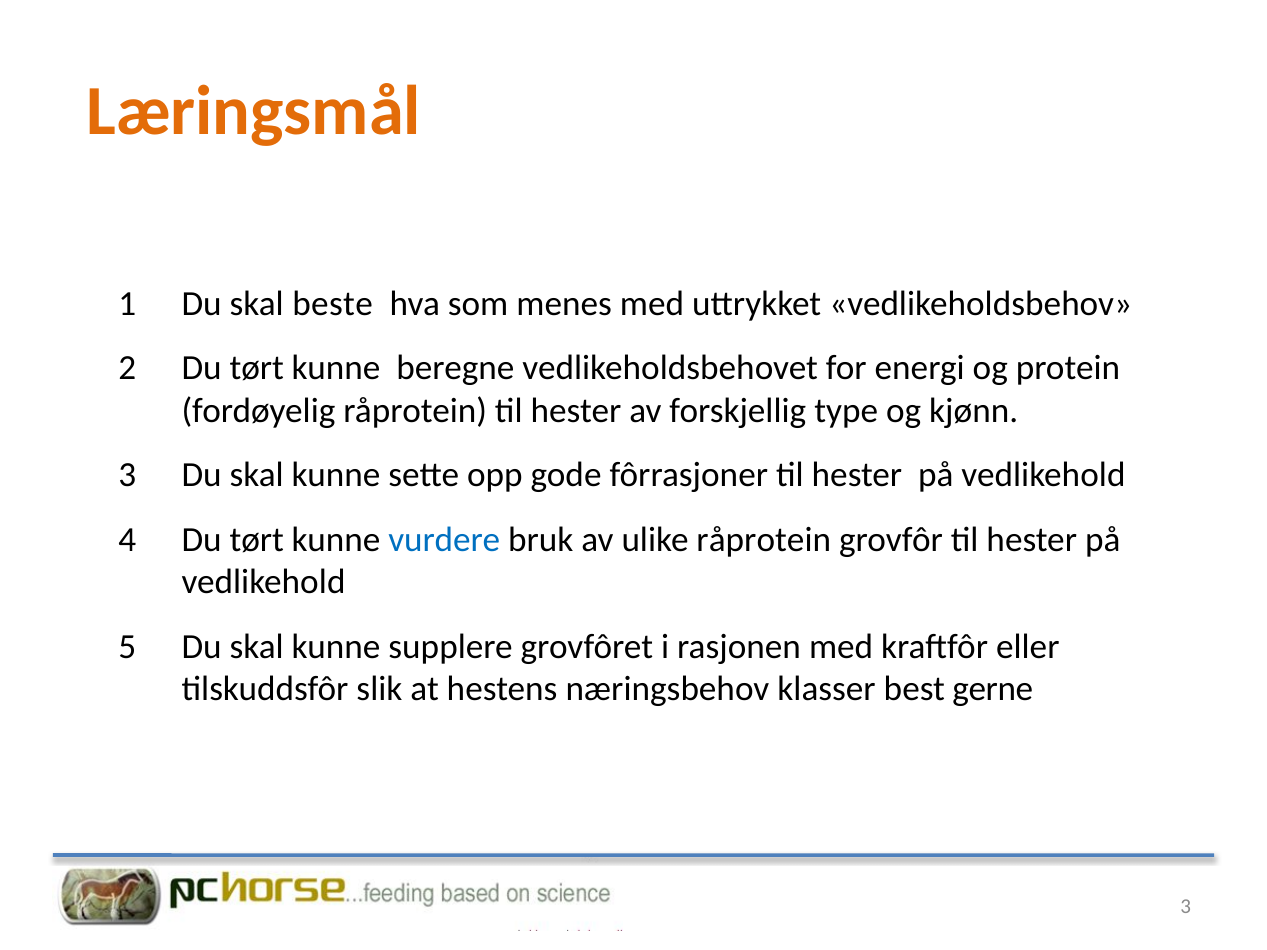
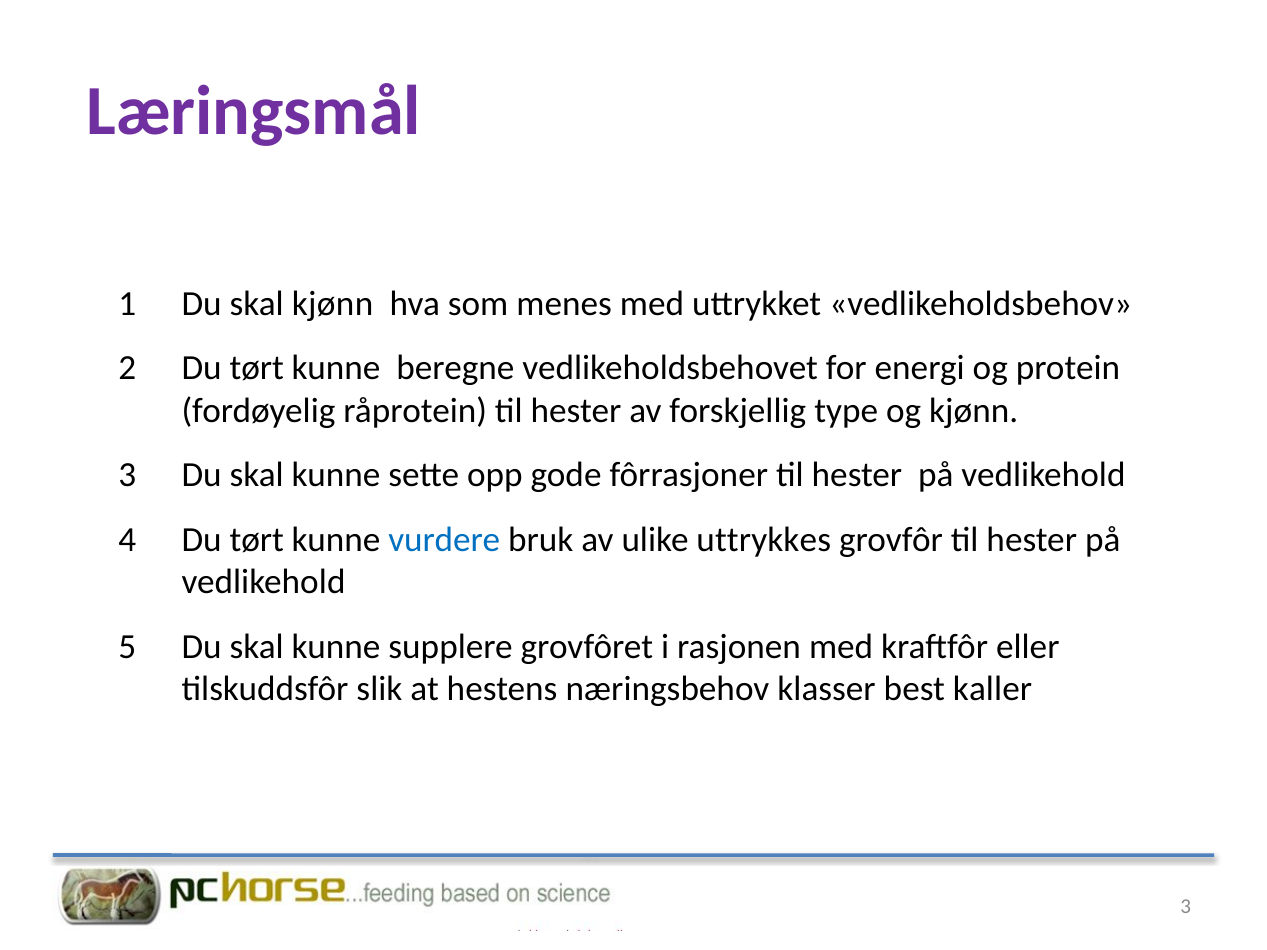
Læringsmål colour: orange -> purple (254, 111)
skal beste: beste -> kjønn (333, 304)
ulike råprotein: råprotein -> uttrykkes (764, 540)
gerne: gerne -> kaller (993, 689)
